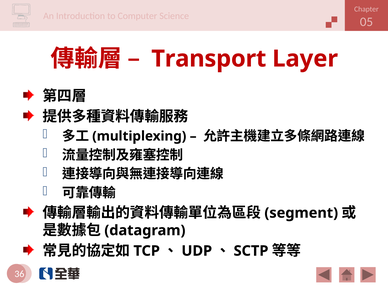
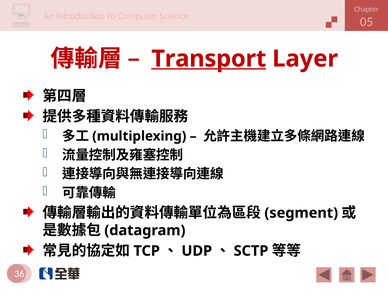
Transport underline: none -> present (209, 59)
